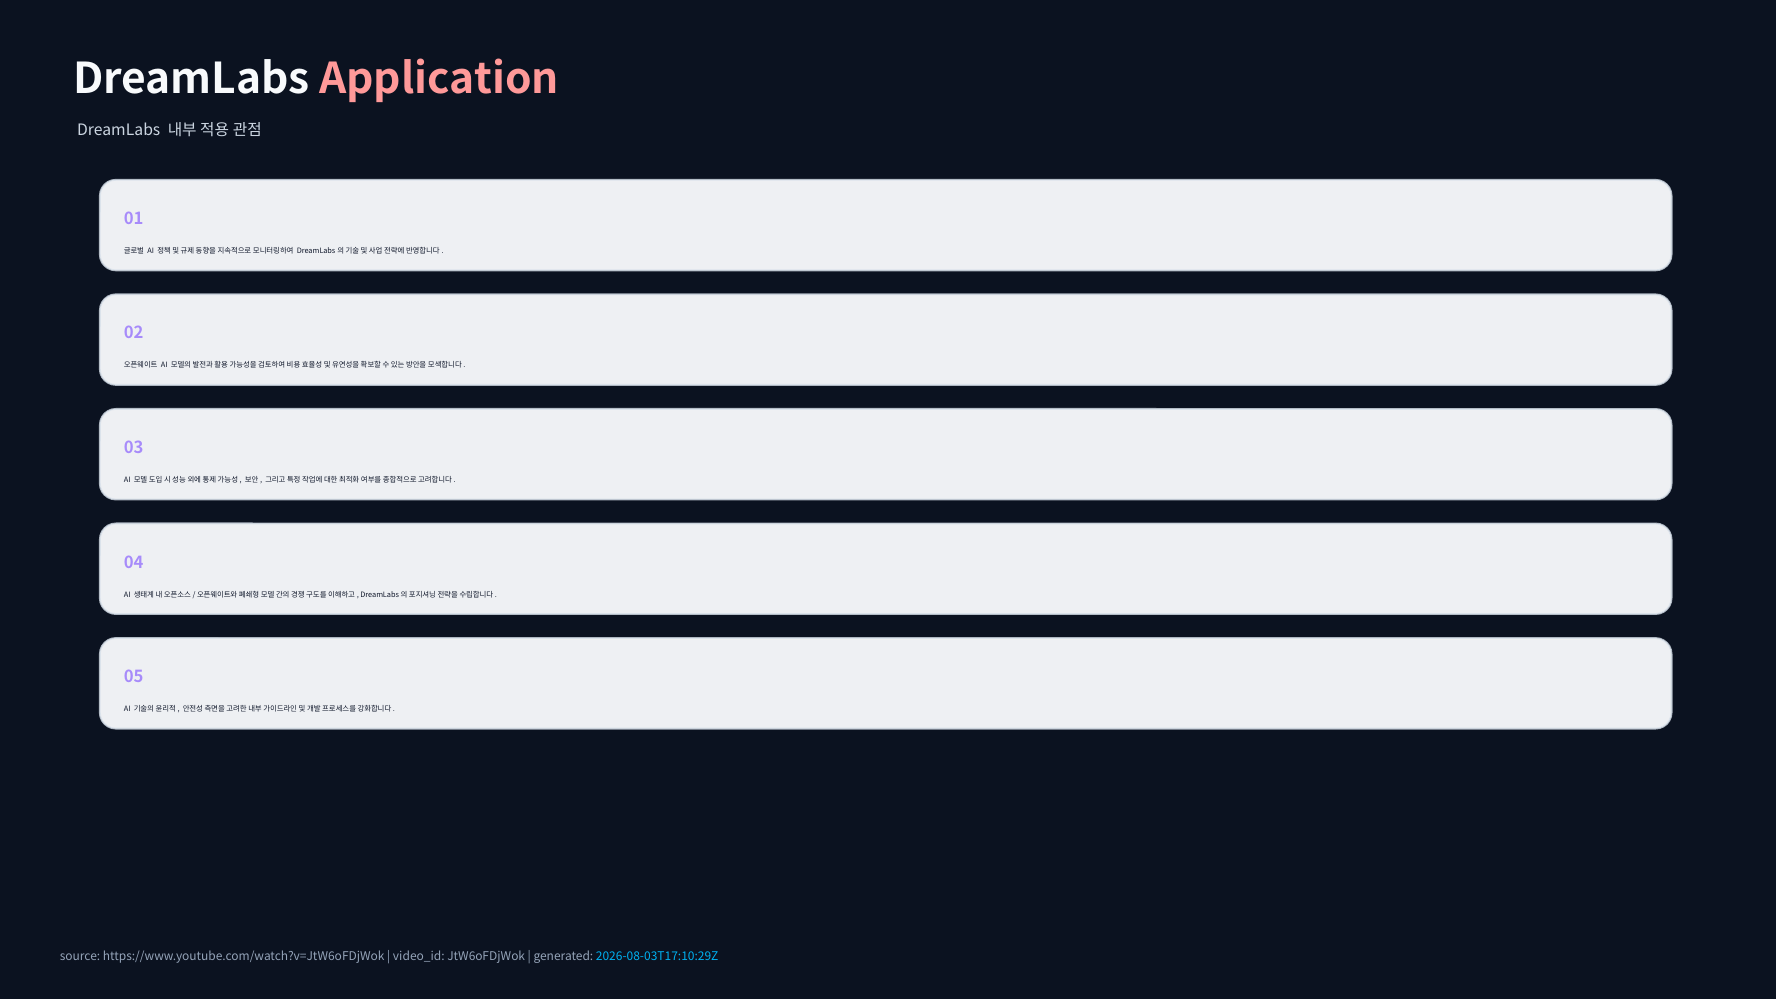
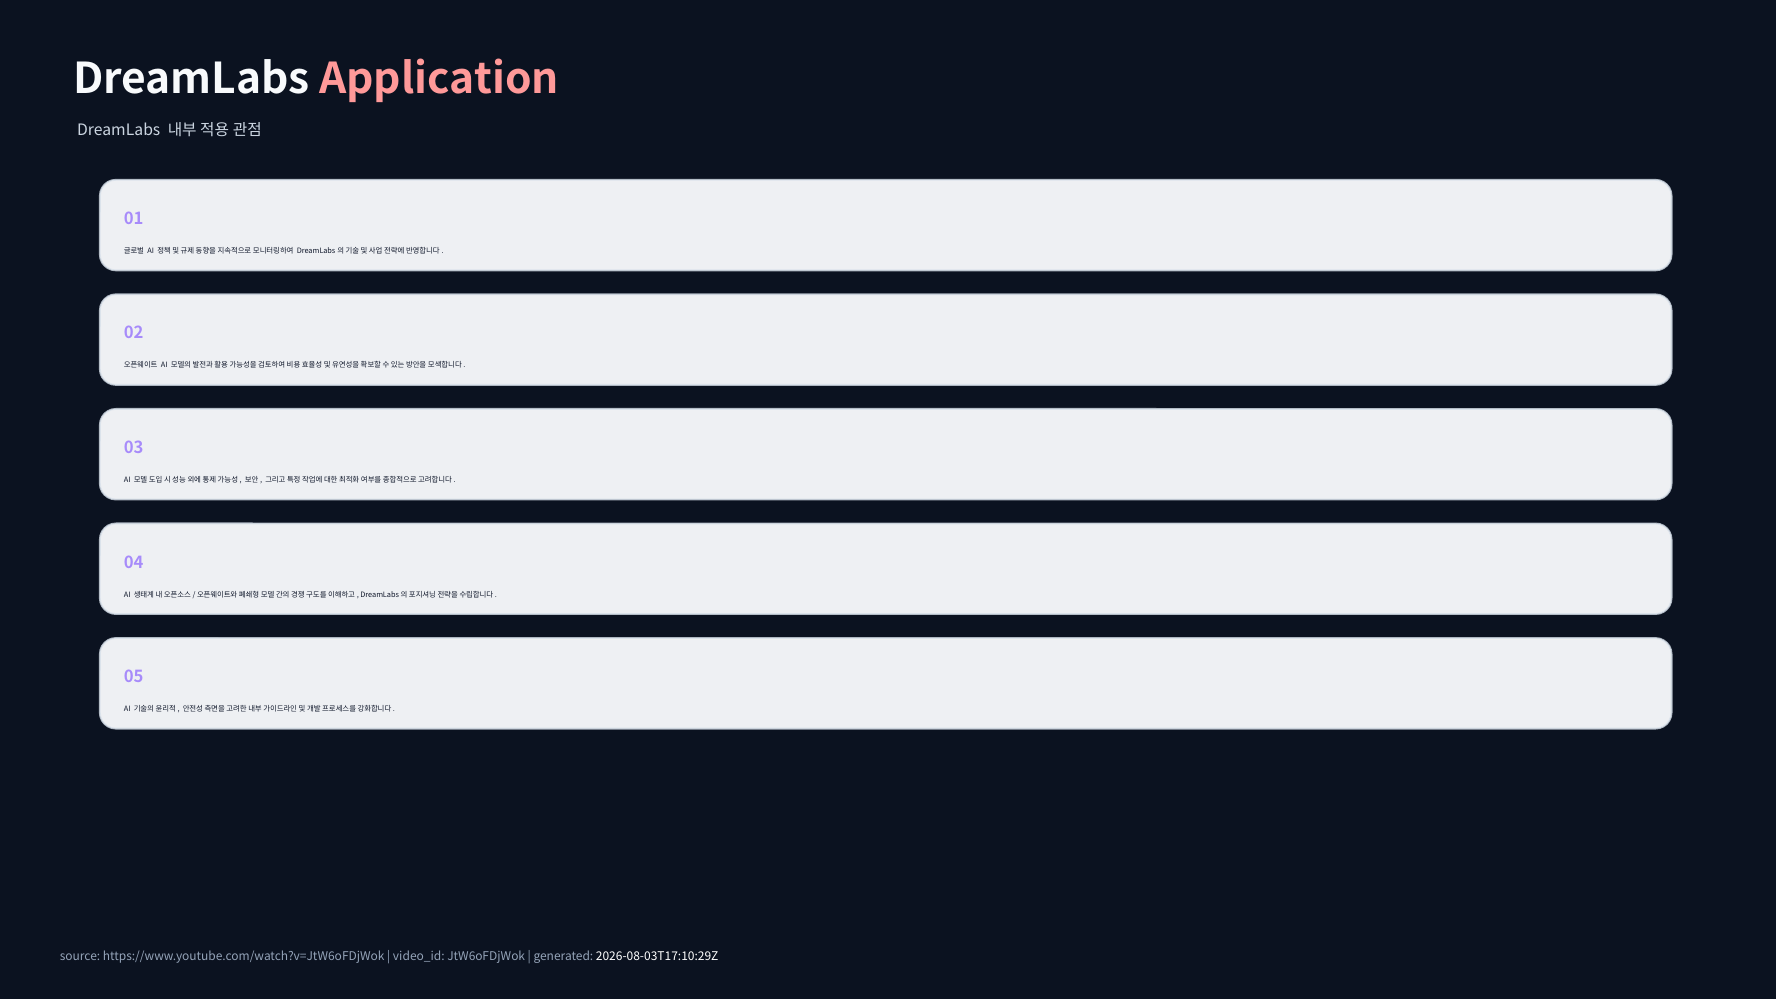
2026-08-03T17:10:29Z colour: light blue -> white (657, 957)
